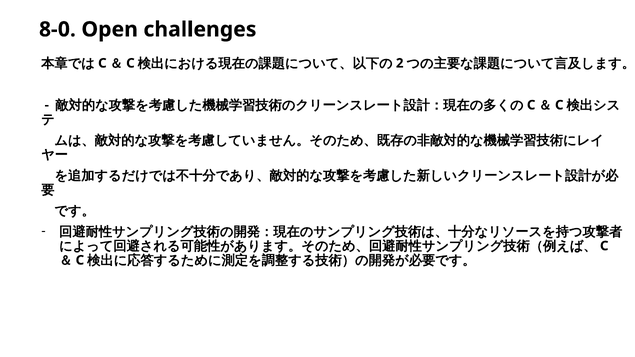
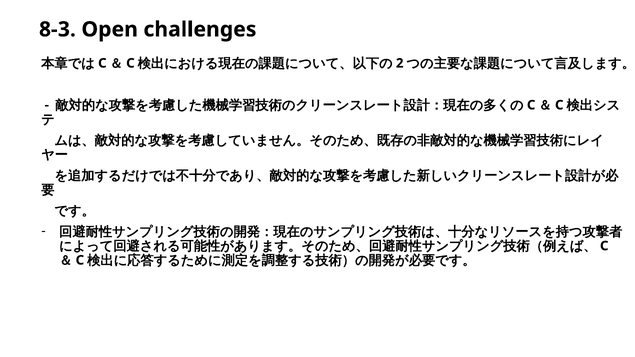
8-0: 8-0 -> 8-3 (57, 29)
